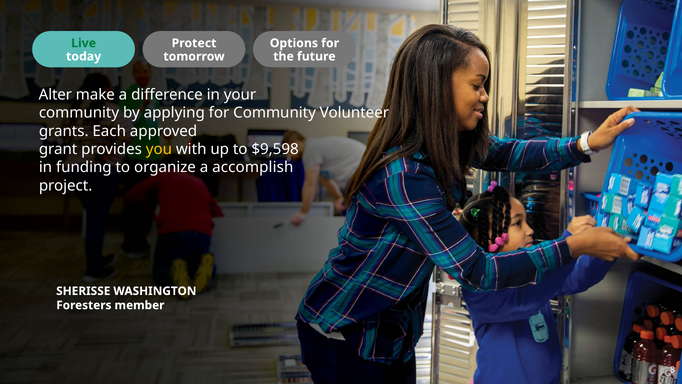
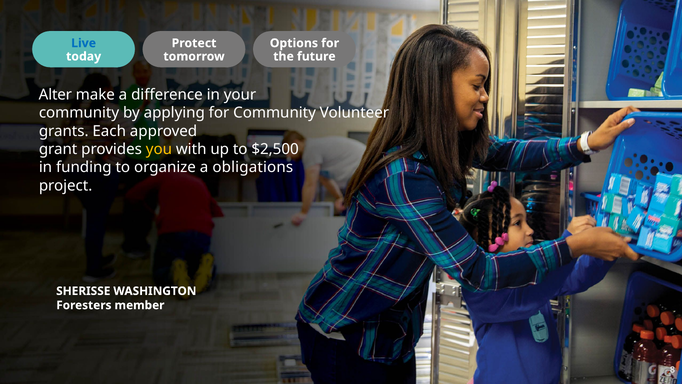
Live colour: green -> blue (84, 43)
$9,598: $9,598 -> $2,500 (275, 149)
accomplish: accomplish -> obligations (253, 167)
